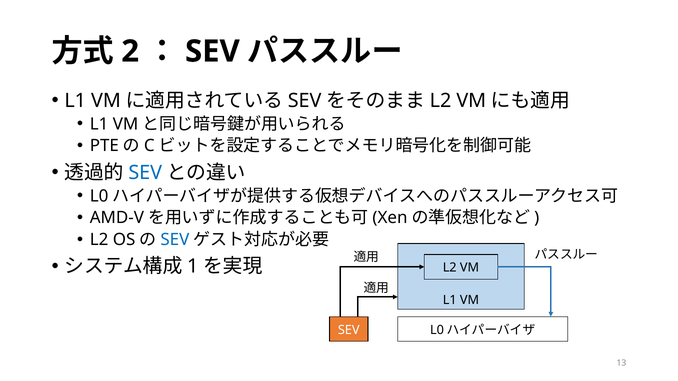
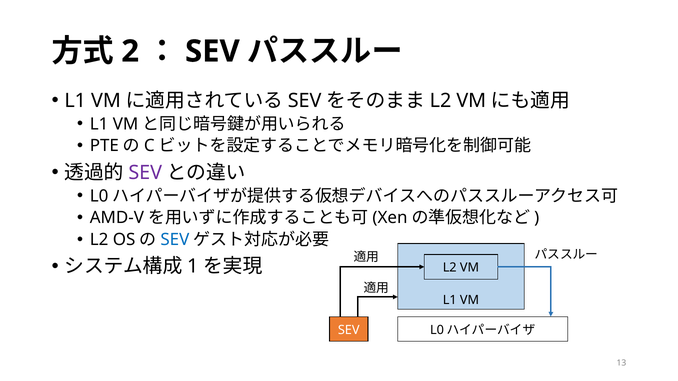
SEV colour: blue -> purple (145, 173)
